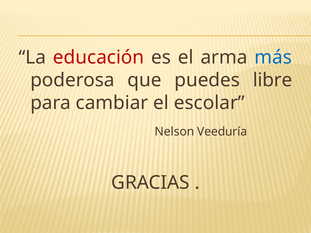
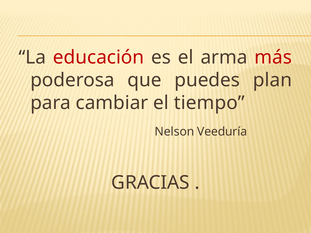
más colour: blue -> red (273, 57)
libre: libre -> plan (272, 80)
escolar: escolar -> tiempo (209, 103)
